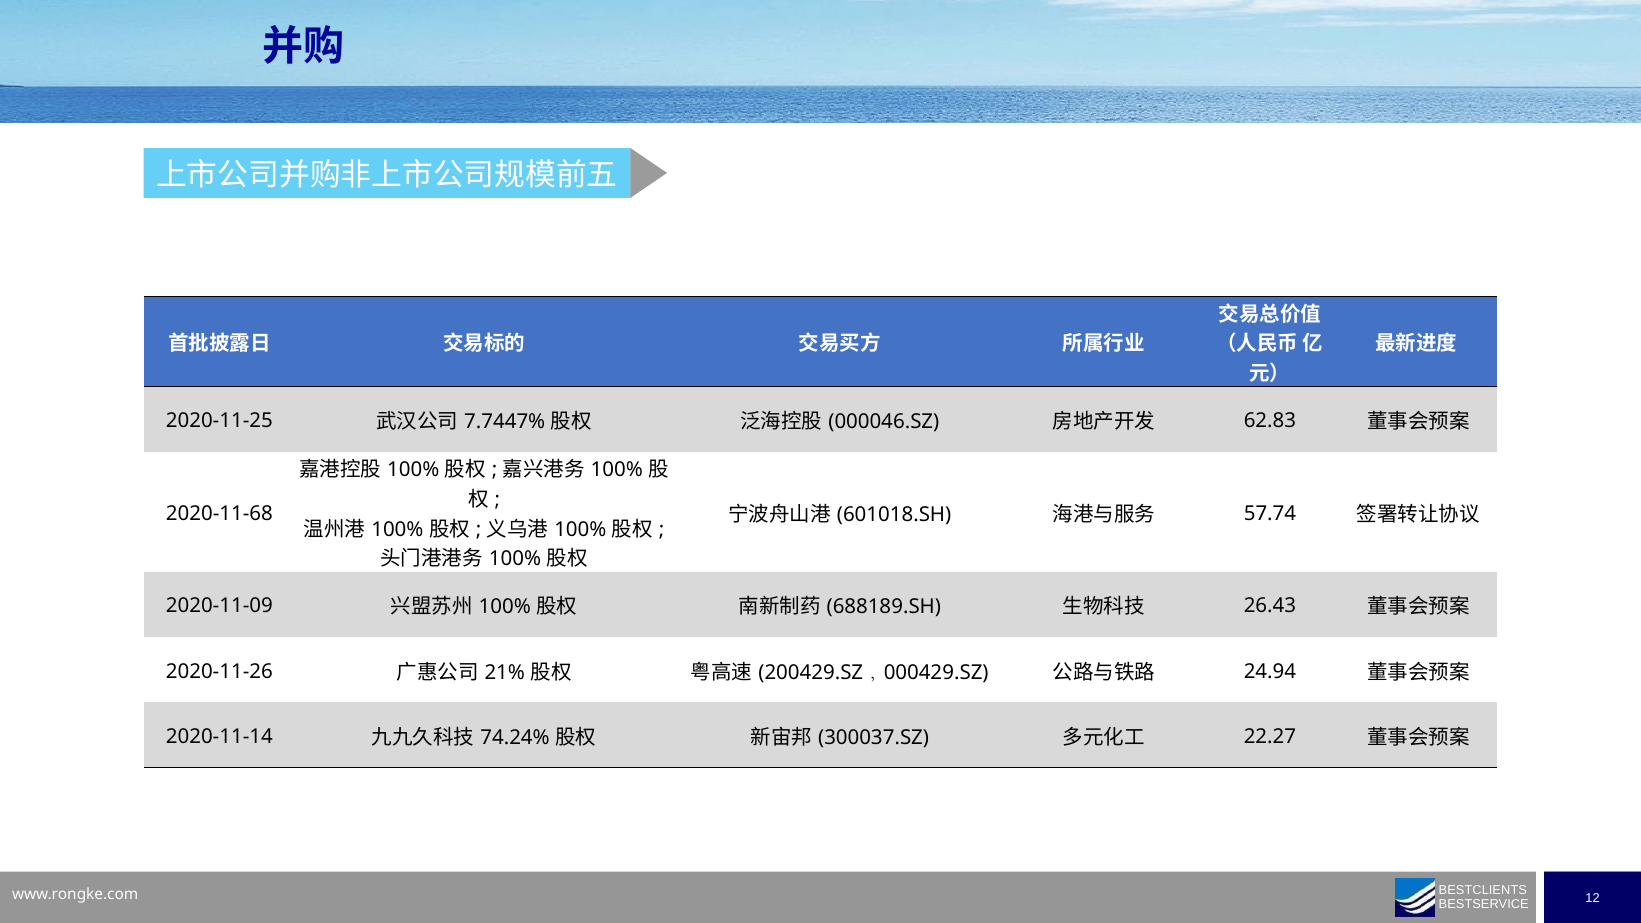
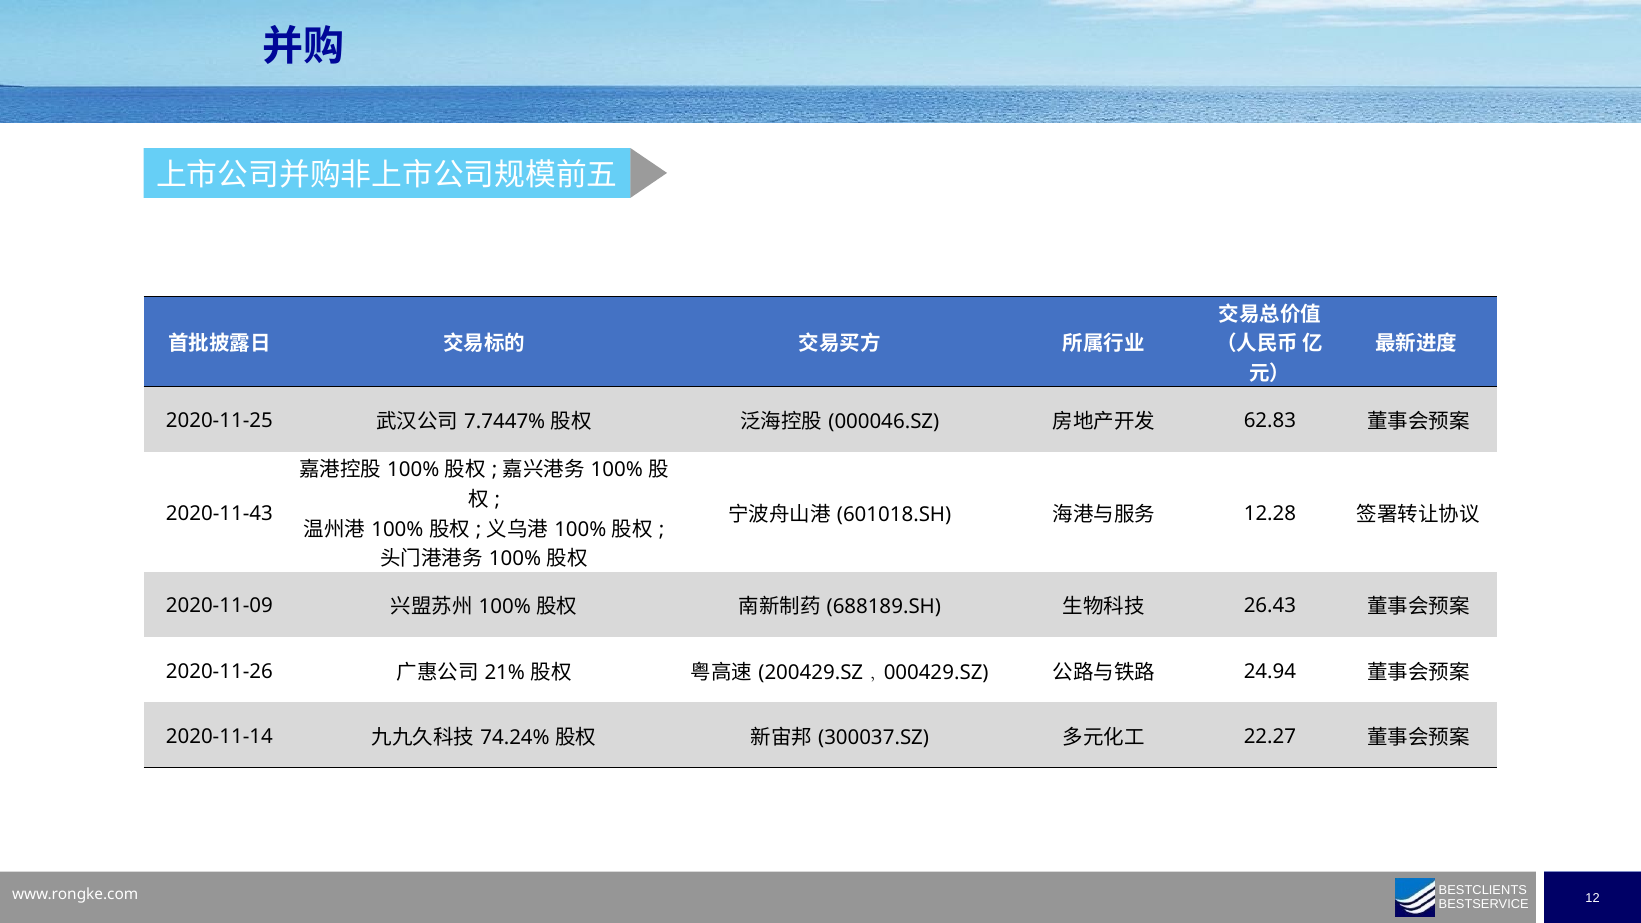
57.74: 57.74 -> 12.28 (1270, 514)
2020-11-68: 2020-11-68 -> 2020-11-43 (219, 514)
